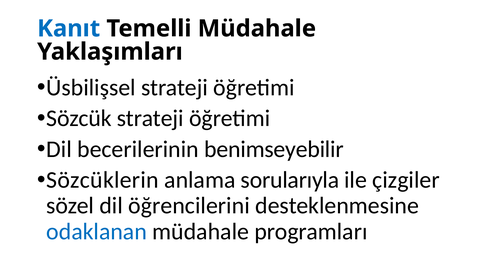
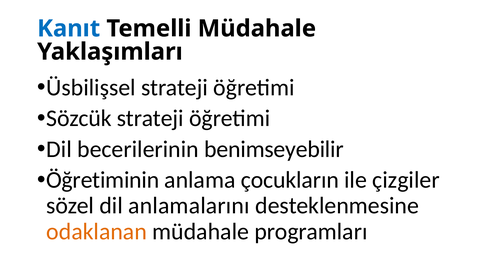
Sözcüklerin: Sözcüklerin -> Öğretiminin (103, 180)
sorularıyla: sorularıyla -> çocukların (290, 180)
öğrencilerini: öğrencilerini -> anlamalarını (189, 206)
odaklanan colour: blue -> orange (97, 231)
